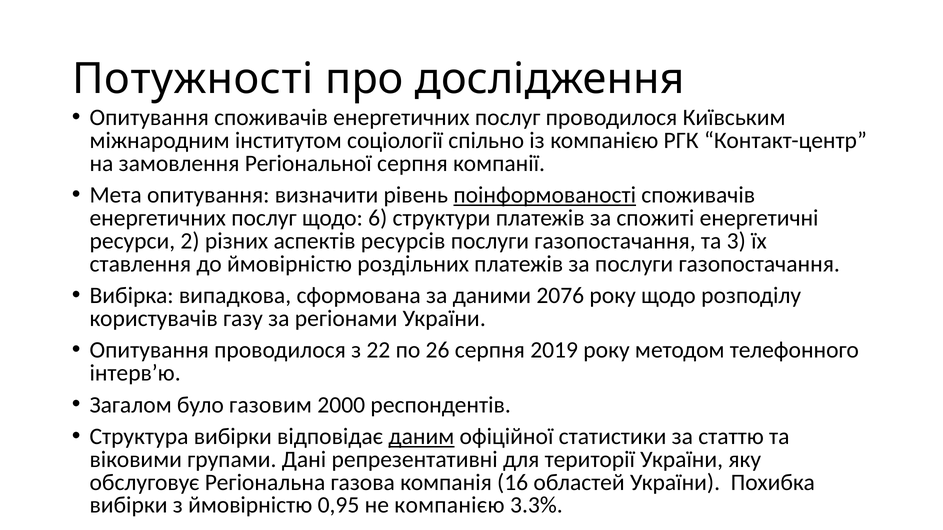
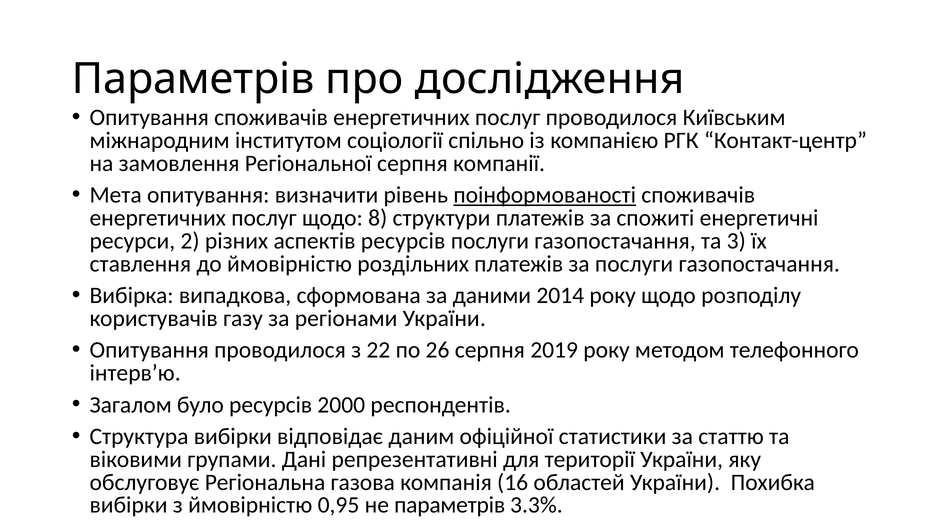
Потужності: Потужності -> Параметрів (193, 79)
6: 6 -> 8 (378, 218)
2076: 2076 -> 2014 (560, 296)
було газовим: газовим -> ресурсів (271, 405)
даним underline: present -> none (421, 437)
не компанією: компанією -> параметрів (450, 506)
